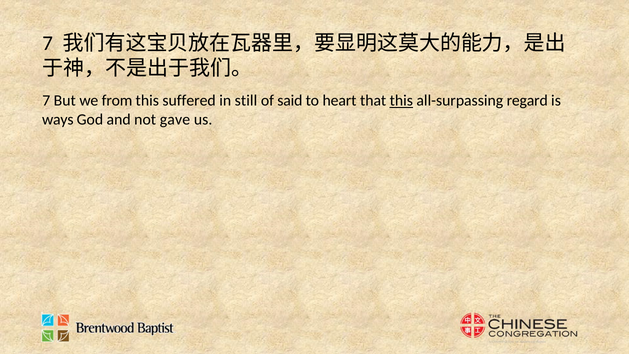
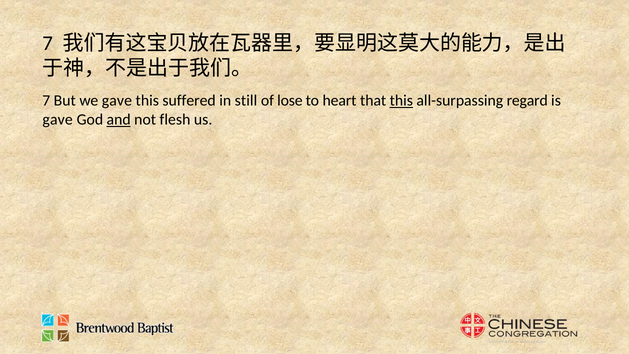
we from: from -> gave (117, 101)
said: said -> lose (290, 101)
ways: ways -> gave (58, 120)
and underline: none -> present (119, 120)
gave: gave -> flesh (175, 120)
